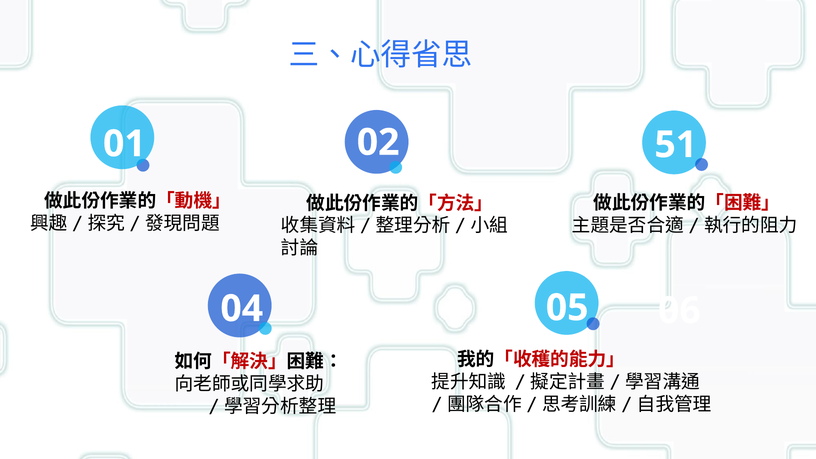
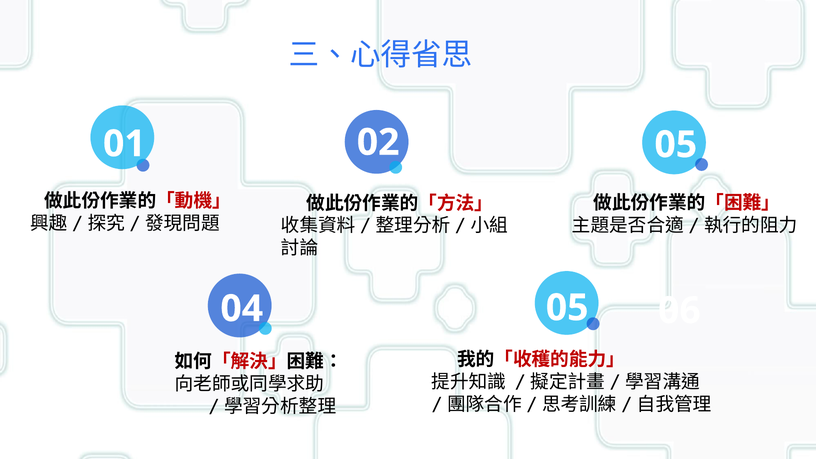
51: 51 -> 05 (676, 145)
